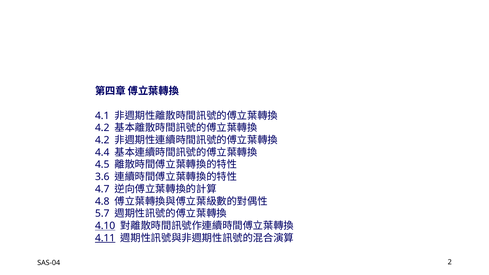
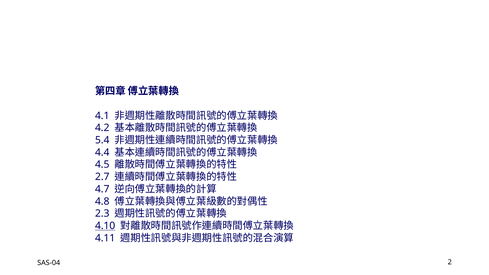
4.2: 4.2 -> 5.4 (102, 140)
3.6: 3.6 -> 2.7 (102, 177)
5.7: 5.7 -> 2.3 (102, 214)
4.11 underline: present -> none (105, 238)
